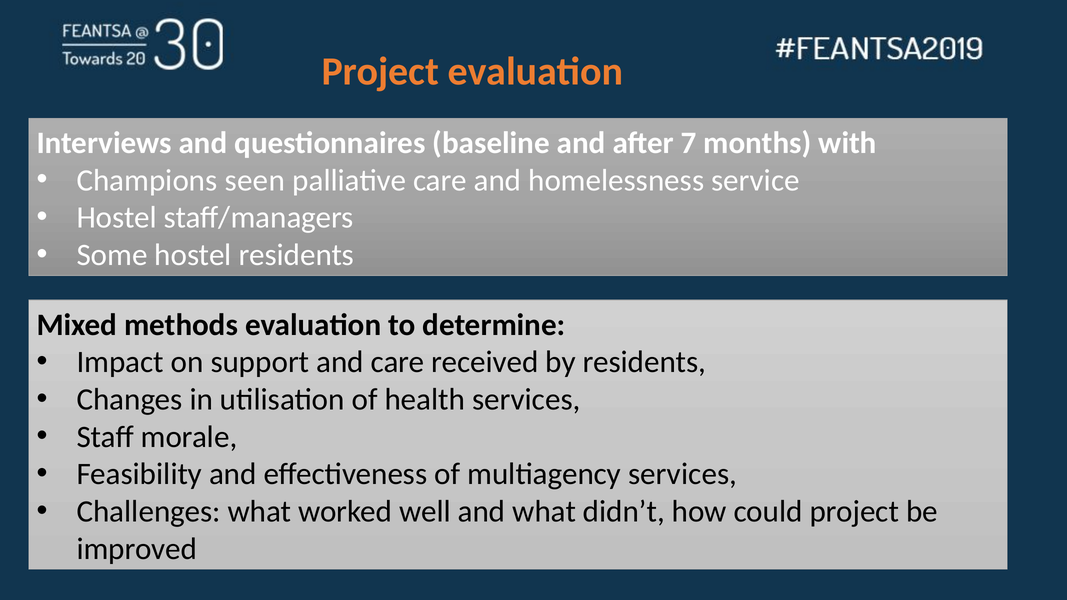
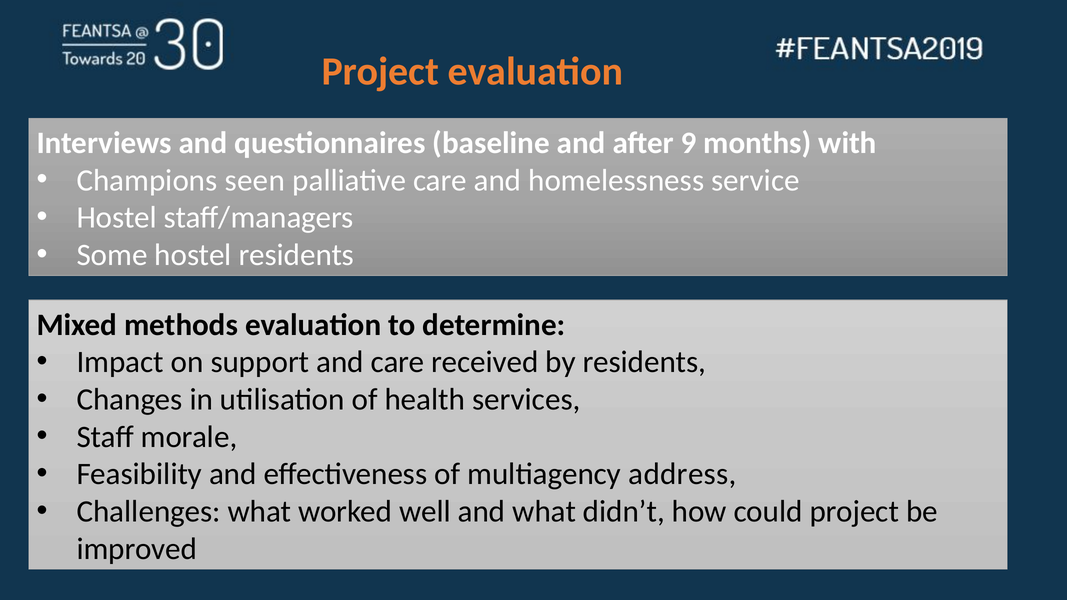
7: 7 -> 9 (689, 143)
multiagency services: services -> address (683, 474)
